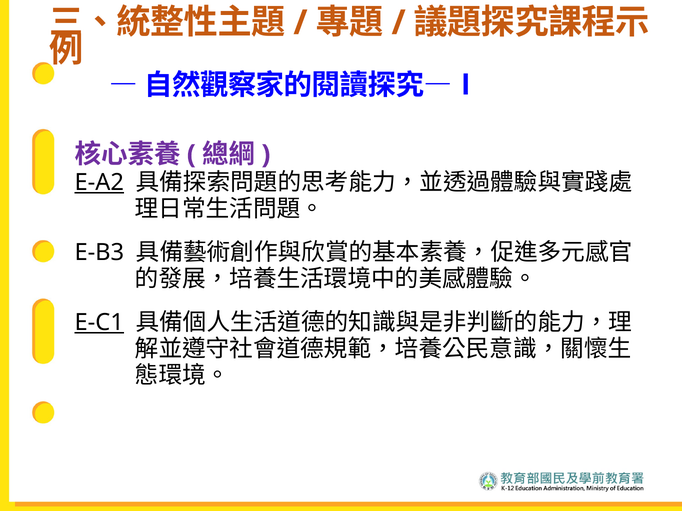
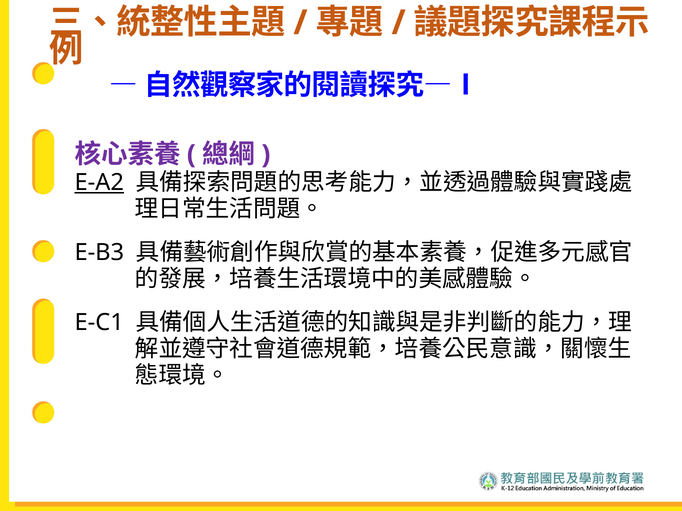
E-C1 underline: present -> none (99, 323)
